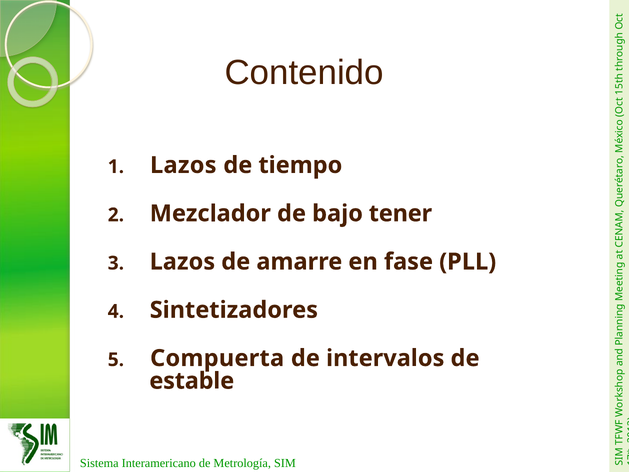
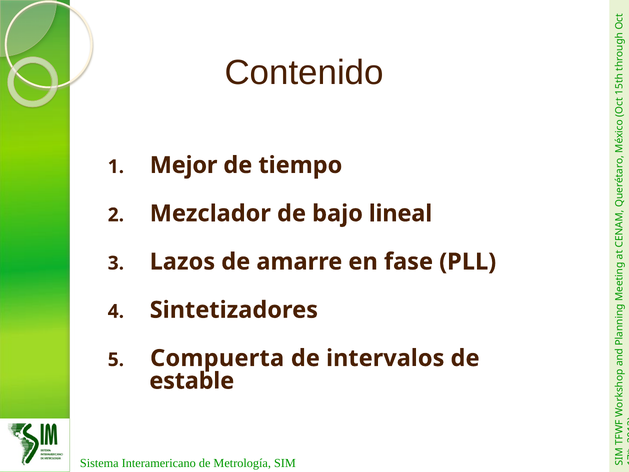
Lazos: Lazos -> Mejor (184, 165)
tener: tener -> lineal (400, 213)
